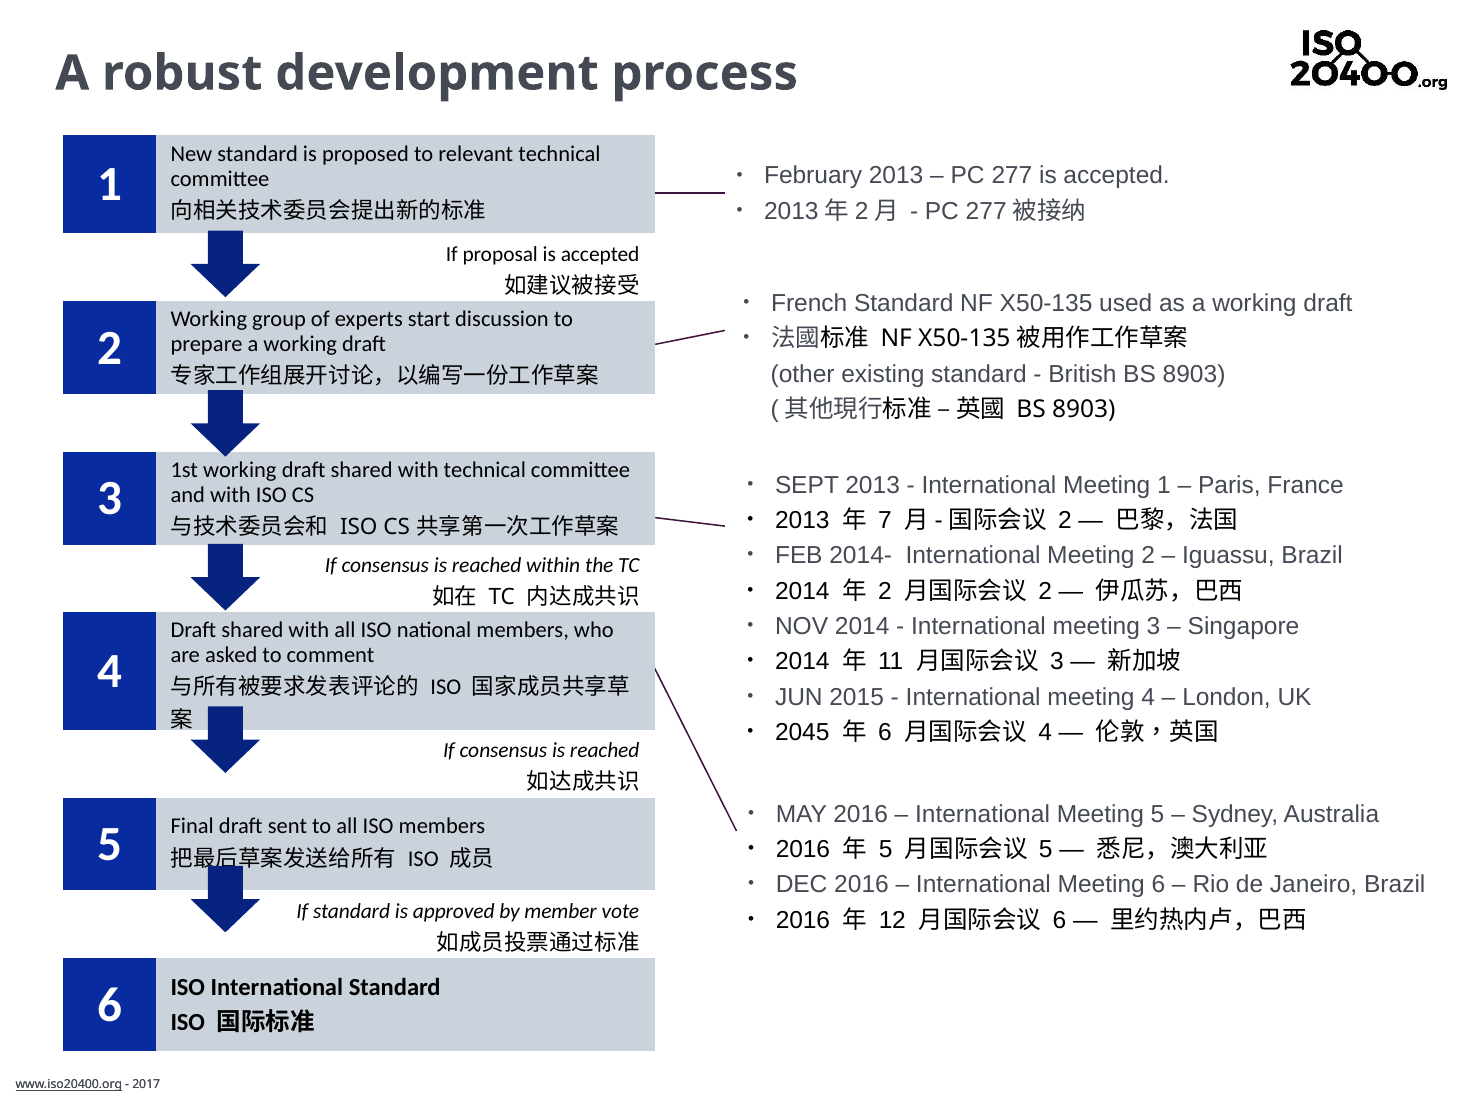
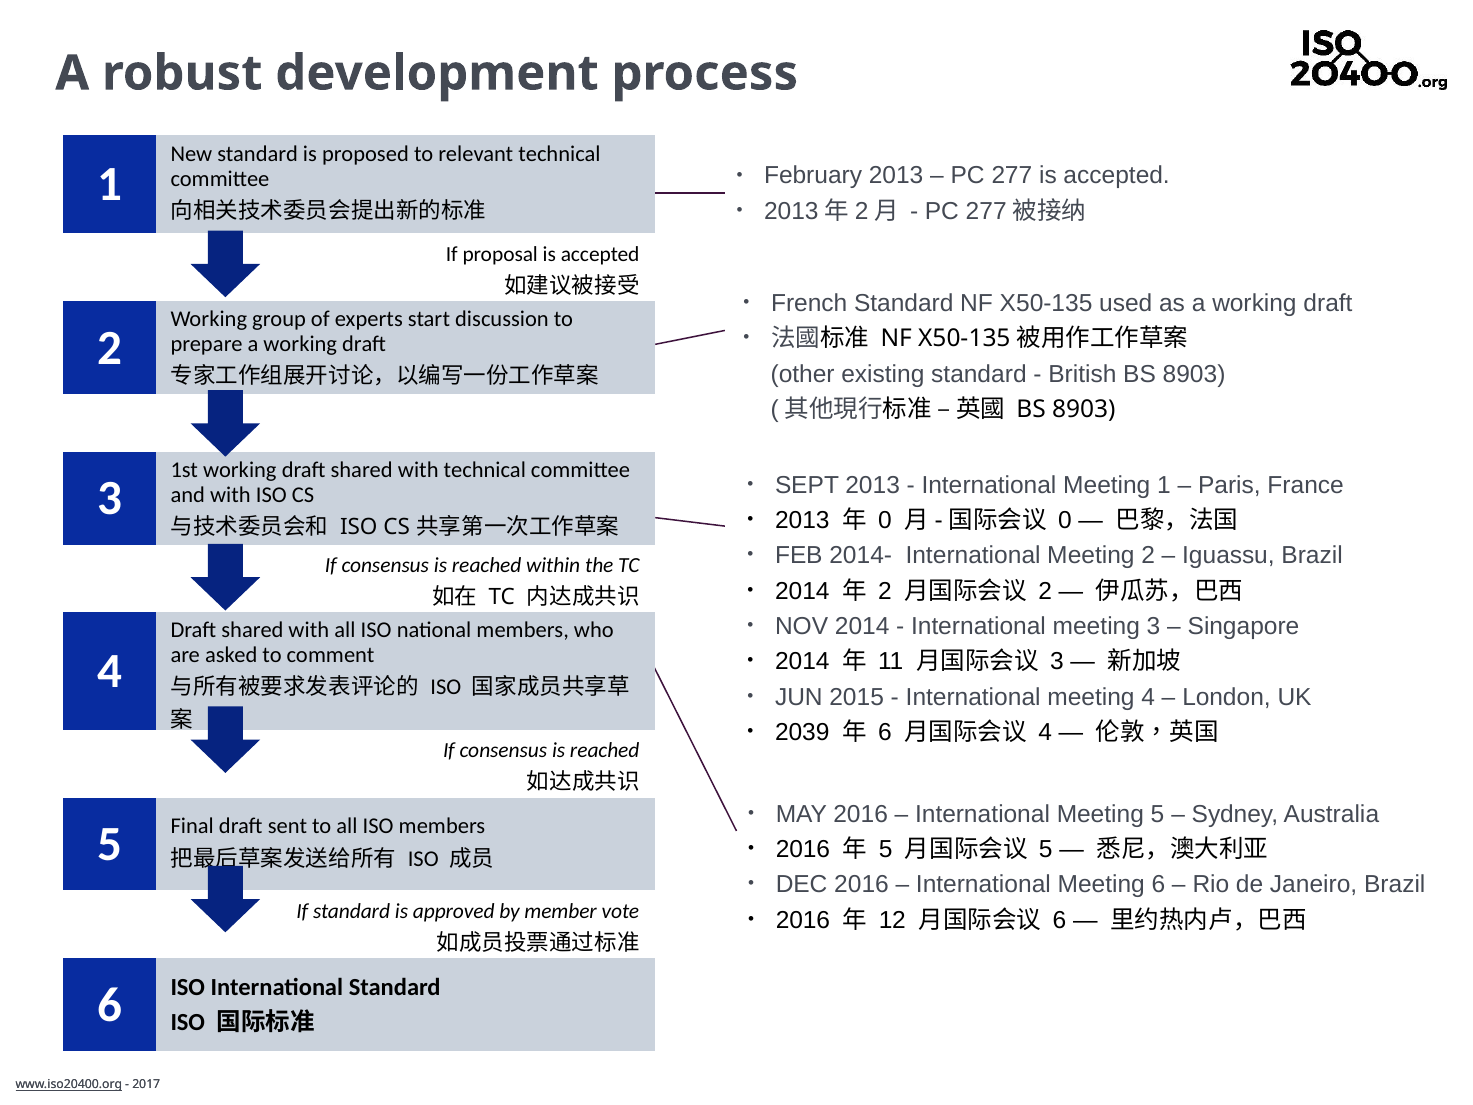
7: 7 -> 0 (885, 520)
2: 2 -> 0 (1065, 520)
2045: 2045 -> 2039 (802, 732)
